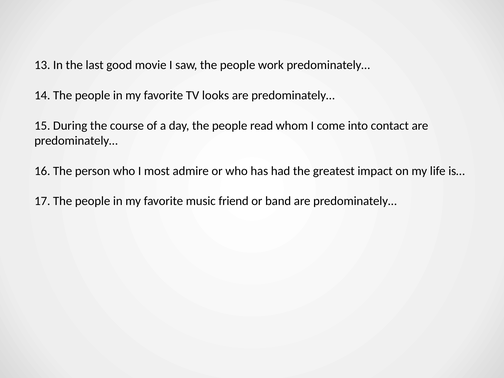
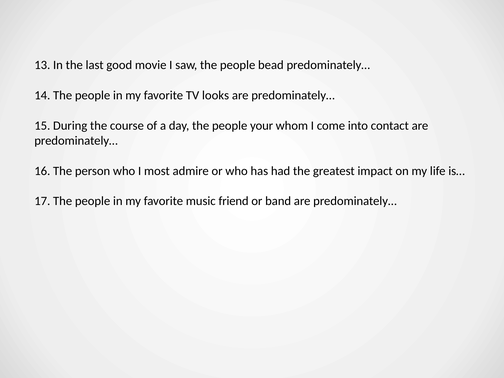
work: work -> bead (271, 65)
read: read -> your (262, 126)
